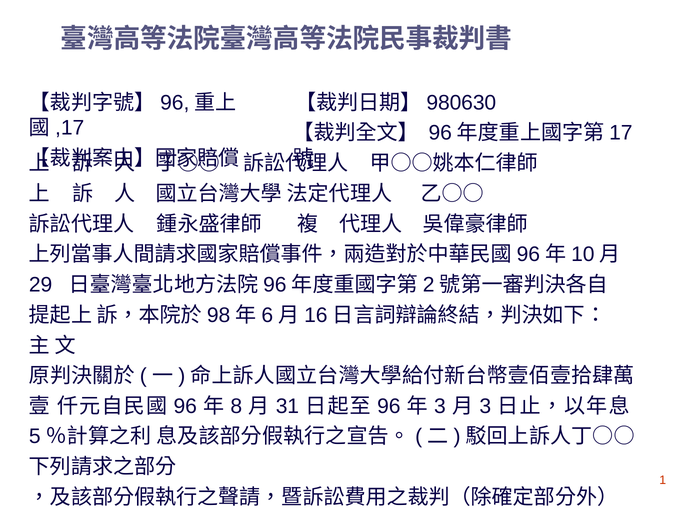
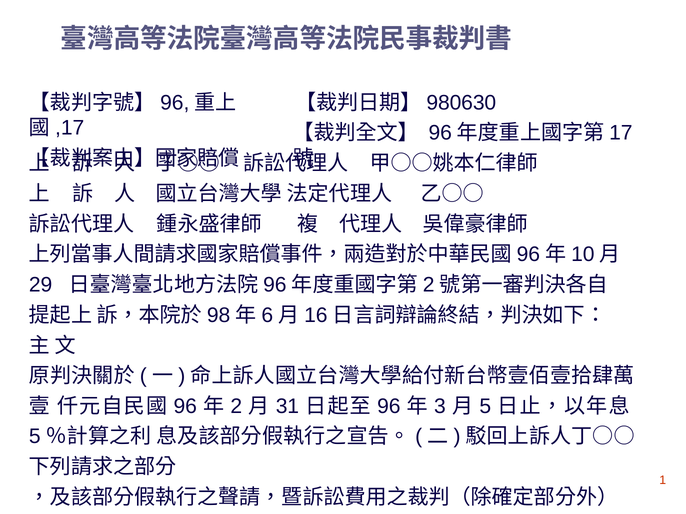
8: 8 -> 2 (236, 407)
3: 3 -> 5 (485, 407)
